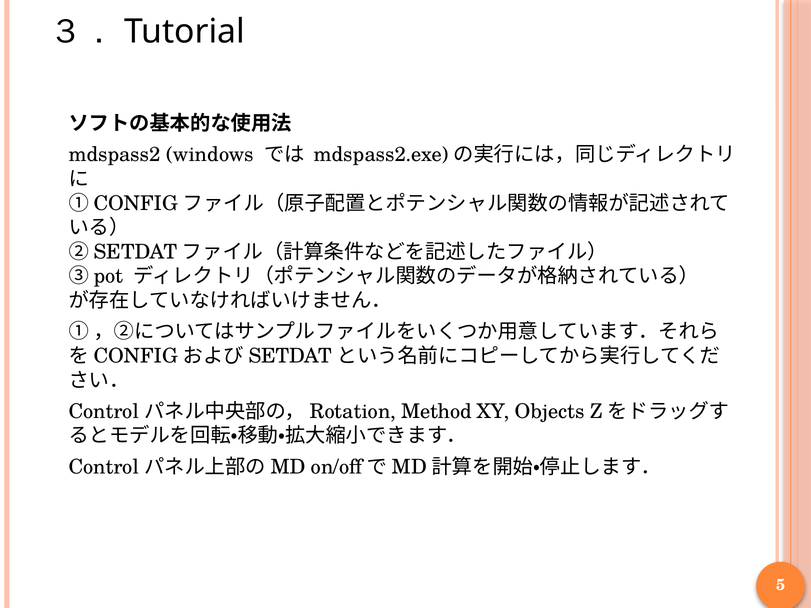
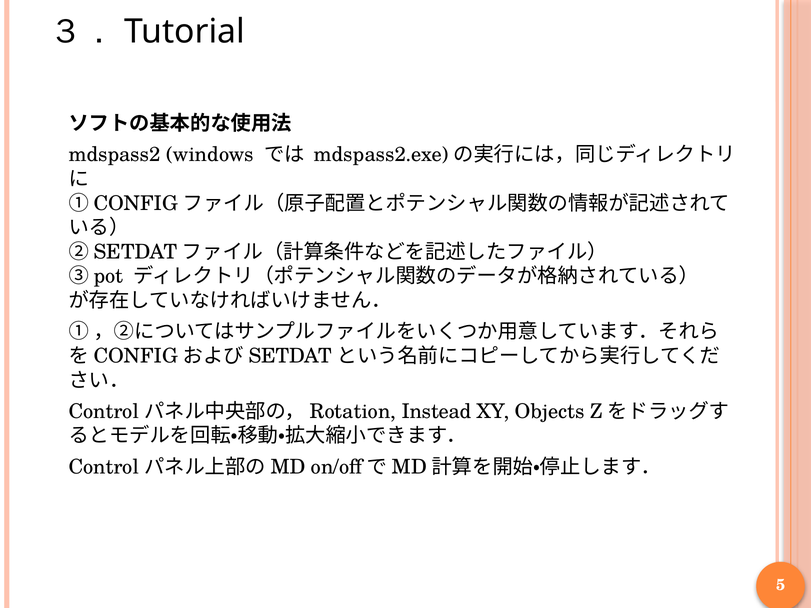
Method: Method -> Instead (437, 412)
